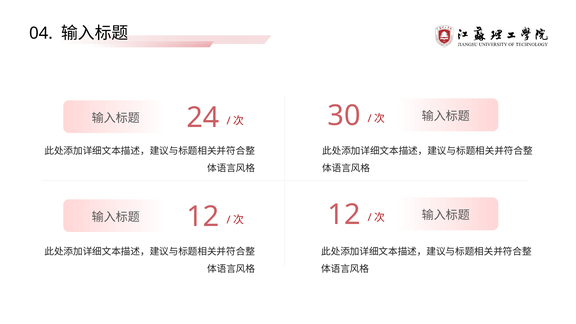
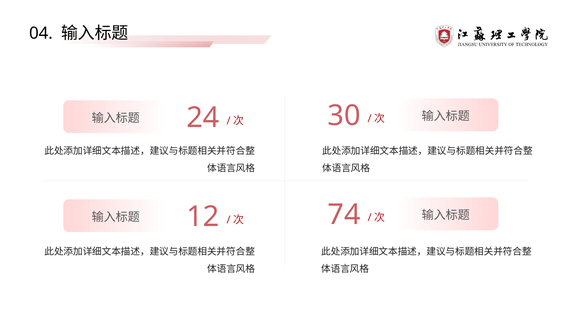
12: 12 -> 74 (344, 215)
